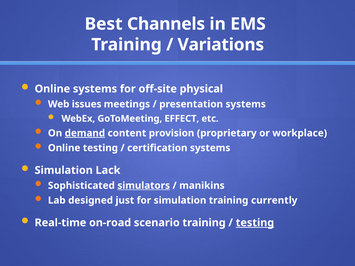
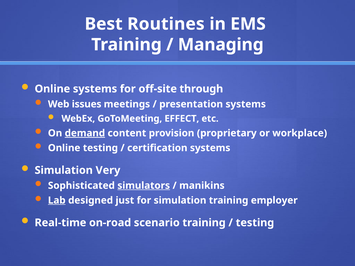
Channels: Channels -> Routines (166, 24)
Variations: Variations -> Managing (221, 45)
physical: physical -> through (201, 89)
Lack: Lack -> Very (108, 170)
Lab underline: none -> present (57, 201)
currently: currently -> employer (274, 201)
testing underline: present -> none (255, 223)
